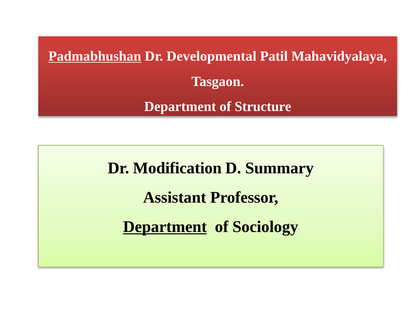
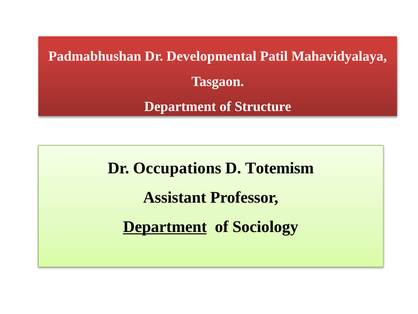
Padmabhushan underline: present -> none (95, 56)
Modification: Modification -> Occupations (177, 168)
Summary: Summary -> Totemism (280, 168)
